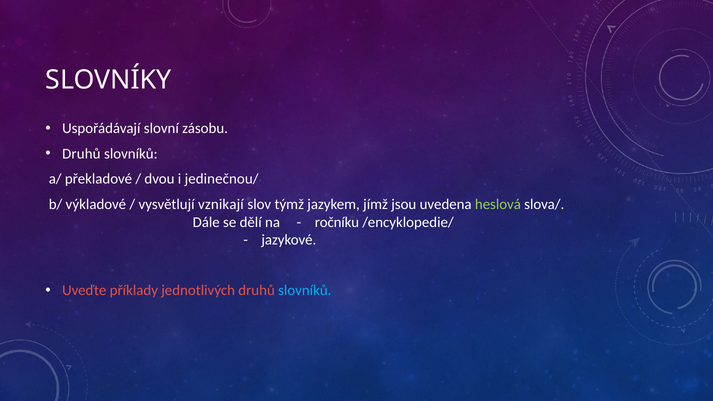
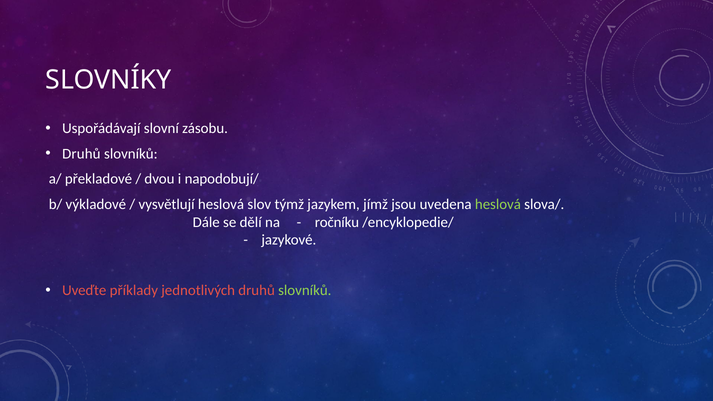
jedinečnou/: jedinečnou/ -> napodobují/ (222, 179)
vysvětlují vznikají: vznikají -> heslová (221, 204)
slovníků colour: light blue -> light green (305, 291)
